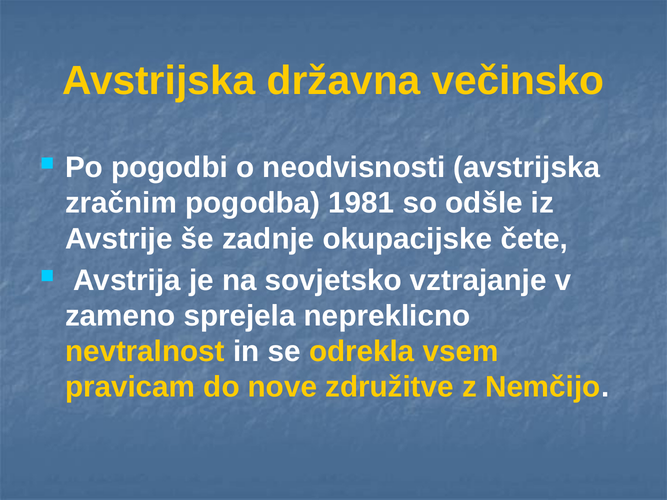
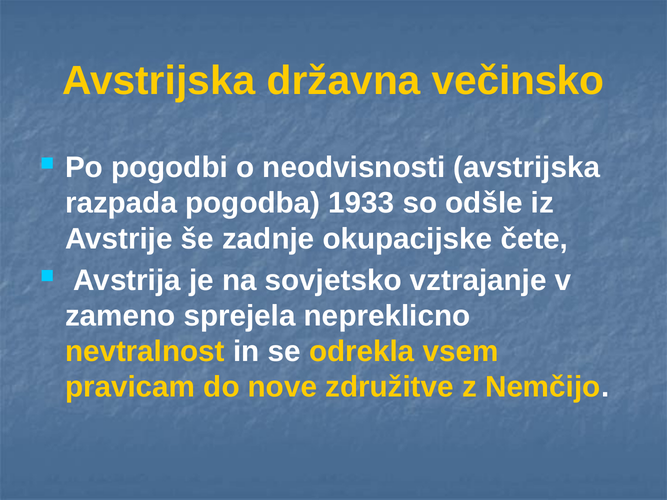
zračnim: zračnim -> razpada (121, 203)
1981: 1981 -> 1933 (361, 203)
